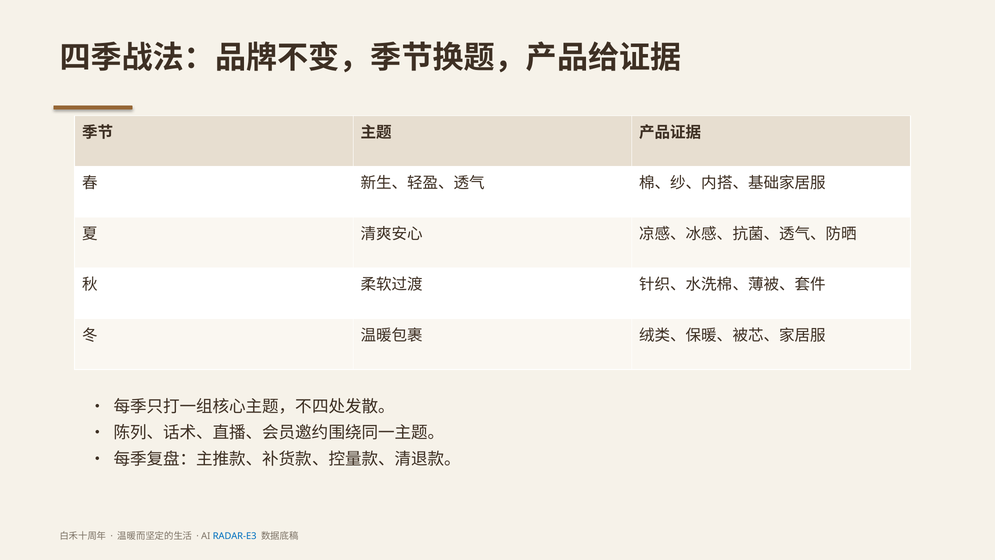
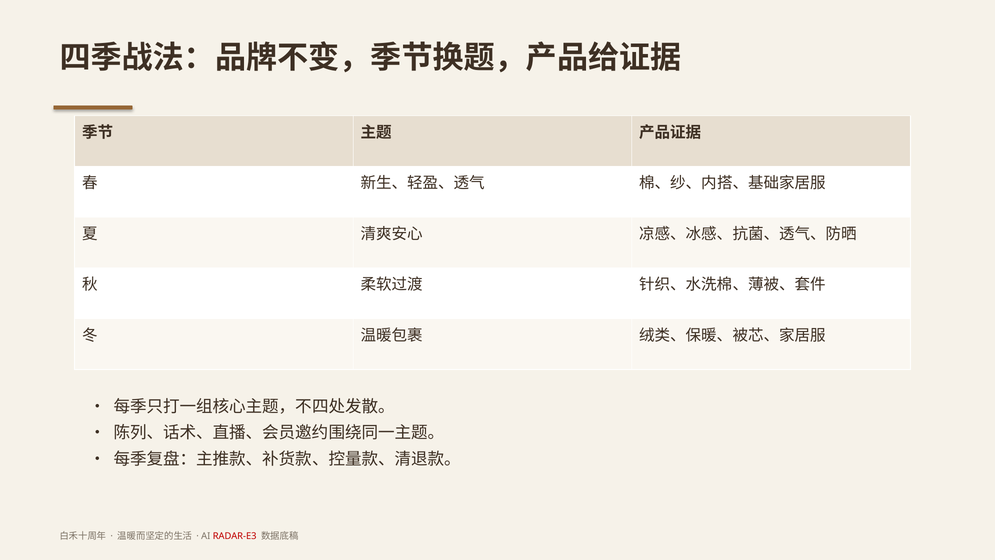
RADAR-E3 colour: blue -> red (235, 536)
